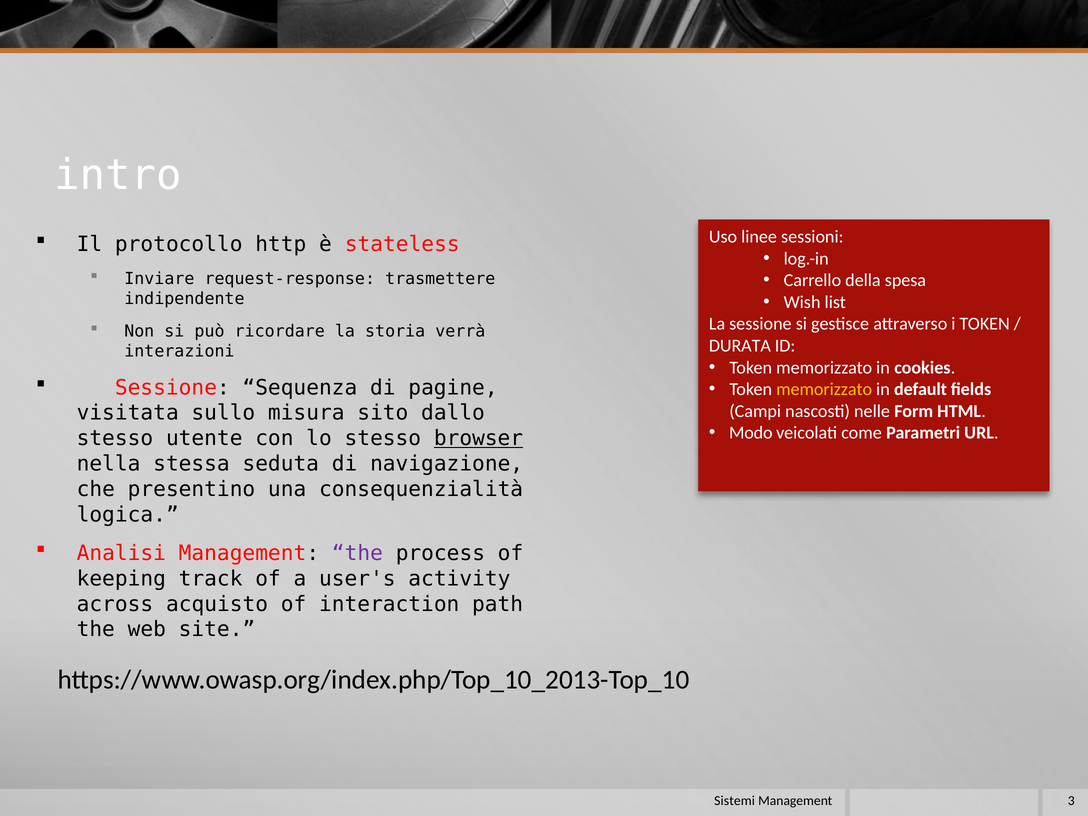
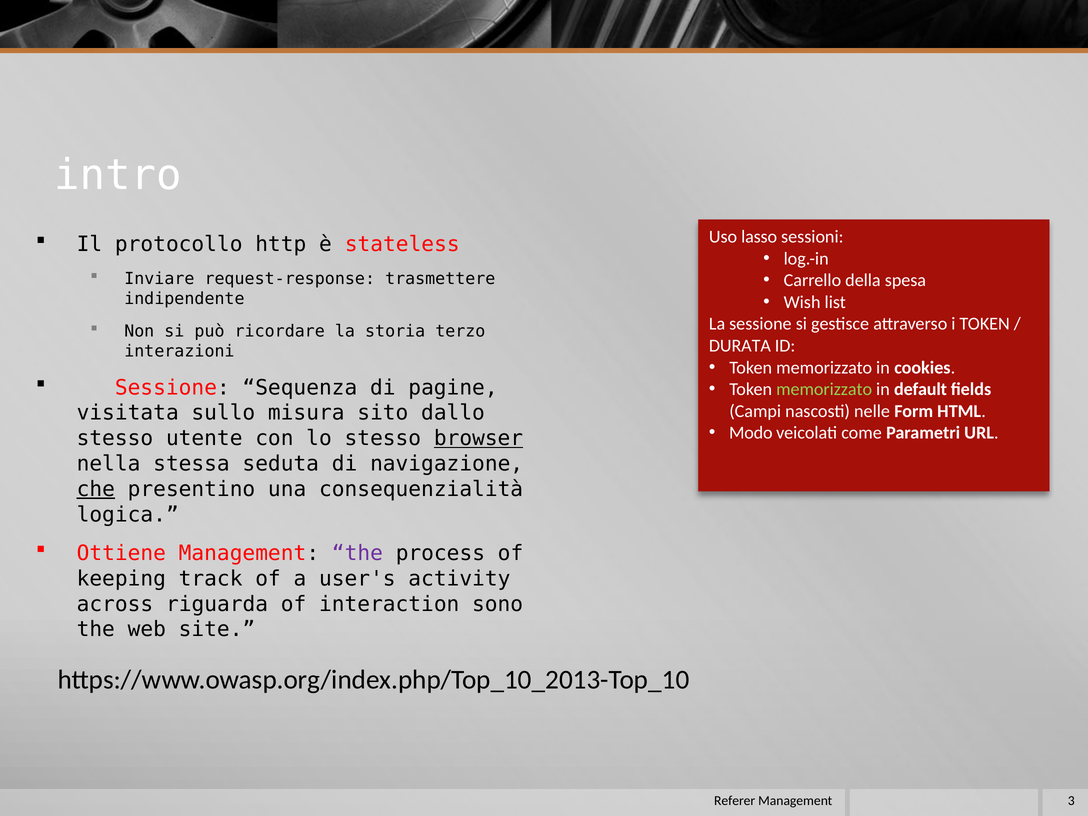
linee: linee -> lasso (759, 237)
verrà: verrà -> terzo (460, 331)
memorizzato colour: yellow -> light green (824, 389)
che underline: none -> present (96, 489)
Analisi: Analisi -> Ottiene (121, 553)
acquisto: acquisto -> riguarda (217, 604)
path: path -> sono (498, 604)
Sistemi: Sistemi -> Referer (735, 801)
